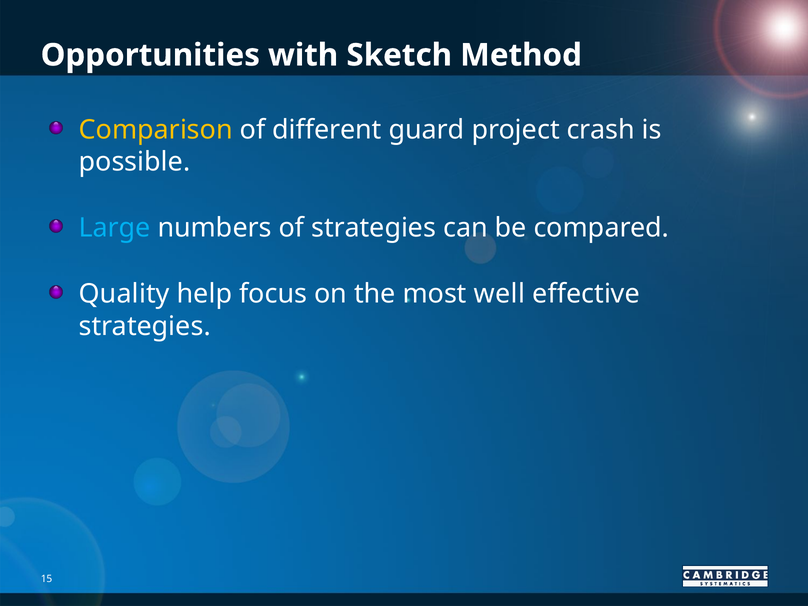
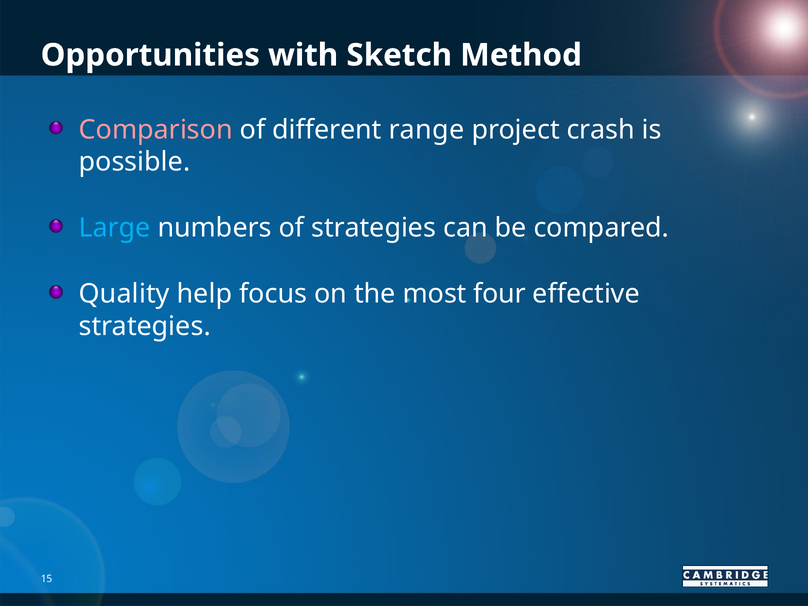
Comparison colour: yellow -> pink (156, 130)
guard: guard -> range (426, 130)
well: well -> four (500, 294)
